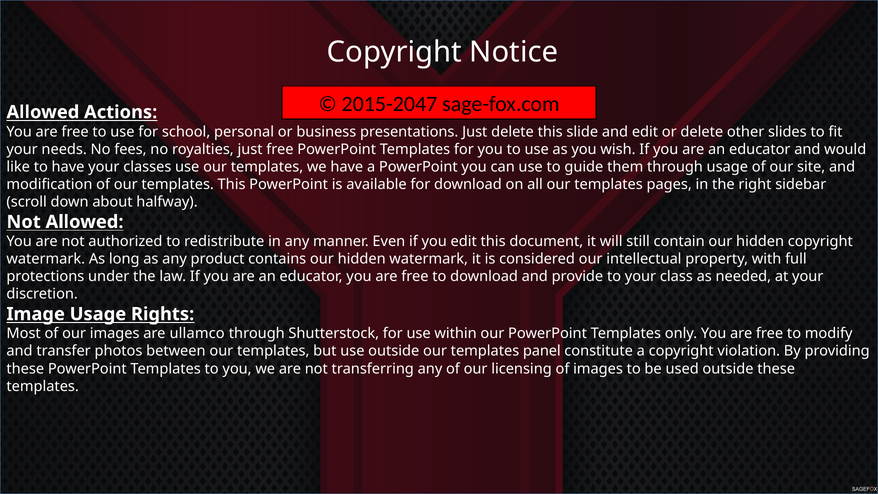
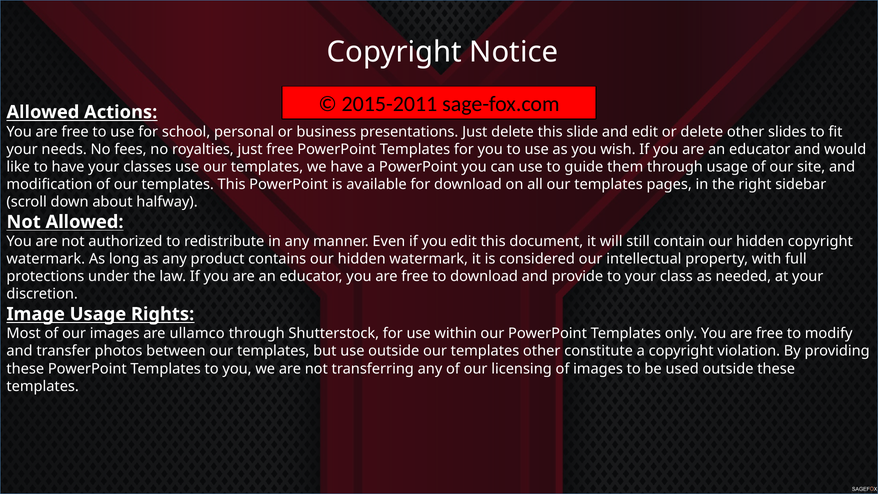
2015-2047: 2015-2047 -> 2015-2011 (389, 104)
templates panel: panel -> other (542, 351)
